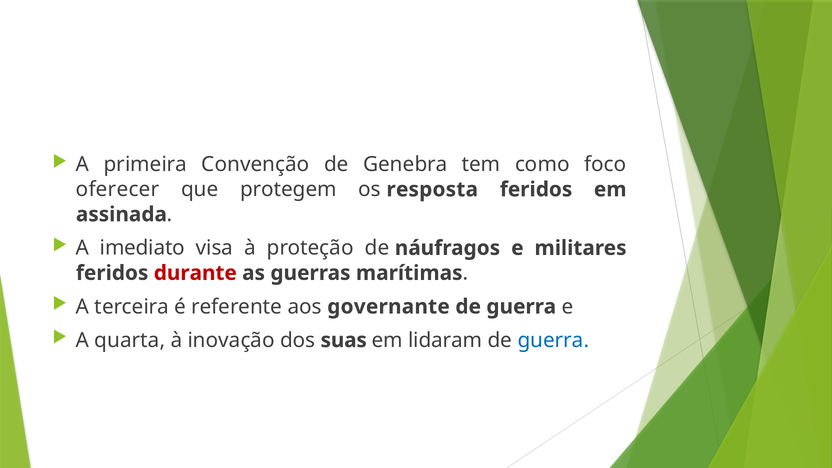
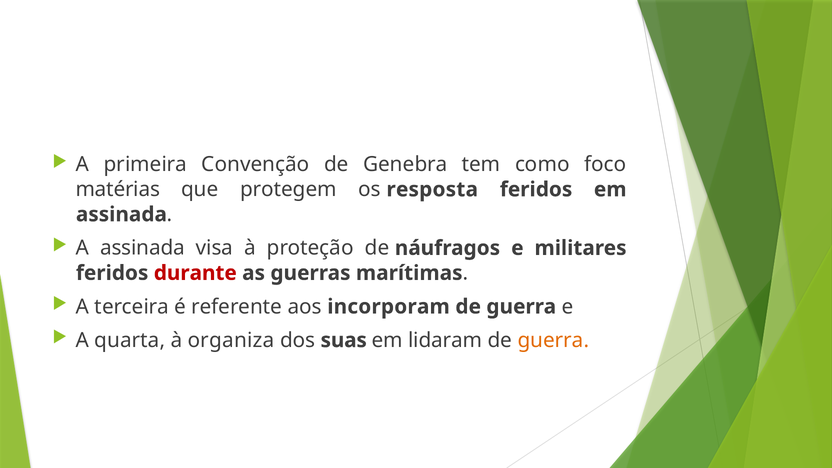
oferecer: oferecer -> matérias (118, 189)
A imediato: imediato -> assinada (142, 248)
governante: governante -> incorporam (389, 307)
inovação: inovação -> organiza (231, 340)
guerra colour: blue -> orange (553, 340)
